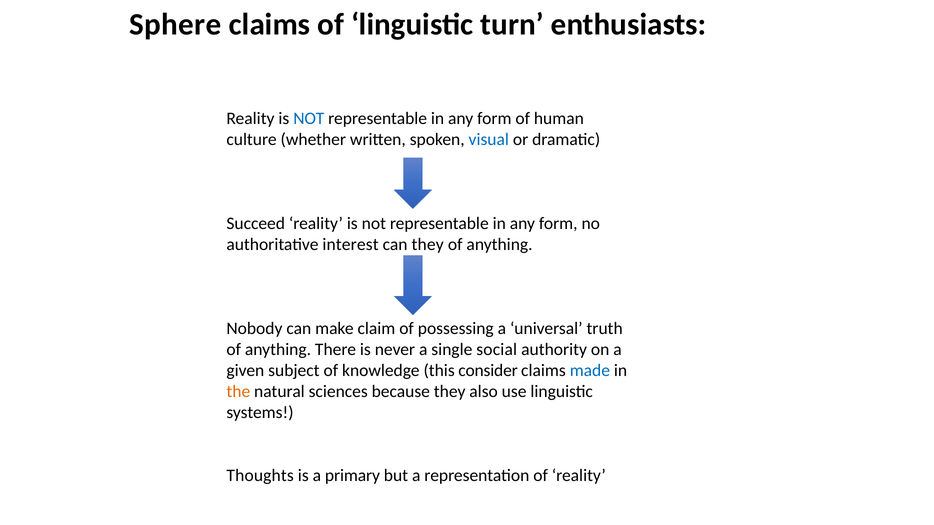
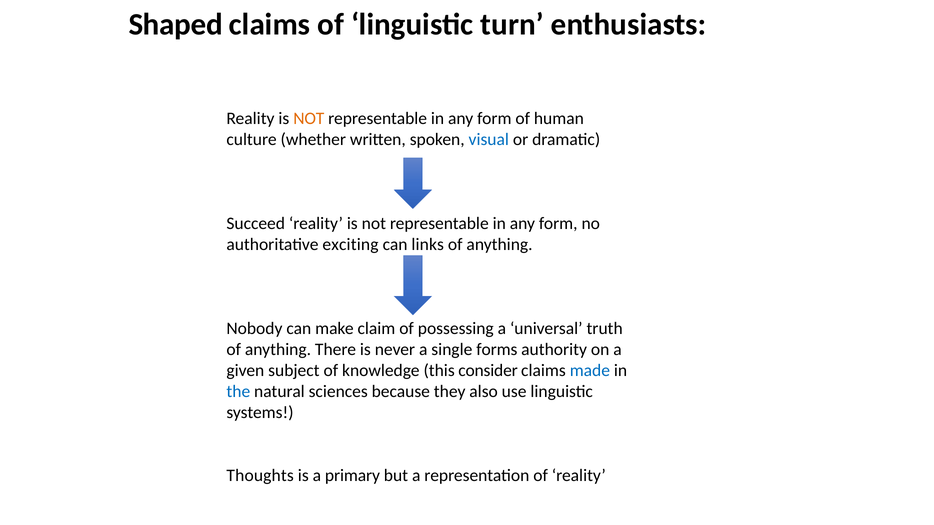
Sphere: Sphere -> Shaped (176, 24)
NOT colour: blue -> orange (309, 118)
interest: interest -> exciting (350, 244)
can they: they -> links (428, 244)
social: social -> forms (497, 349)
the colour: orange -> blue (238, 392)
